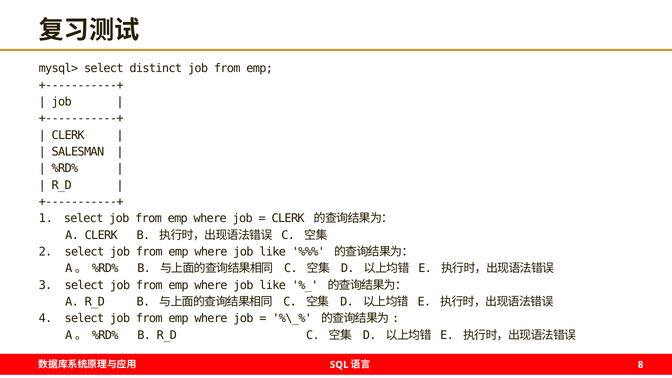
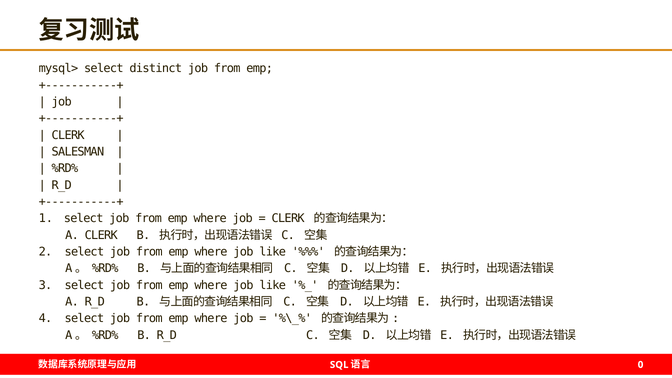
8: 8 -> 0 (641, 365)
